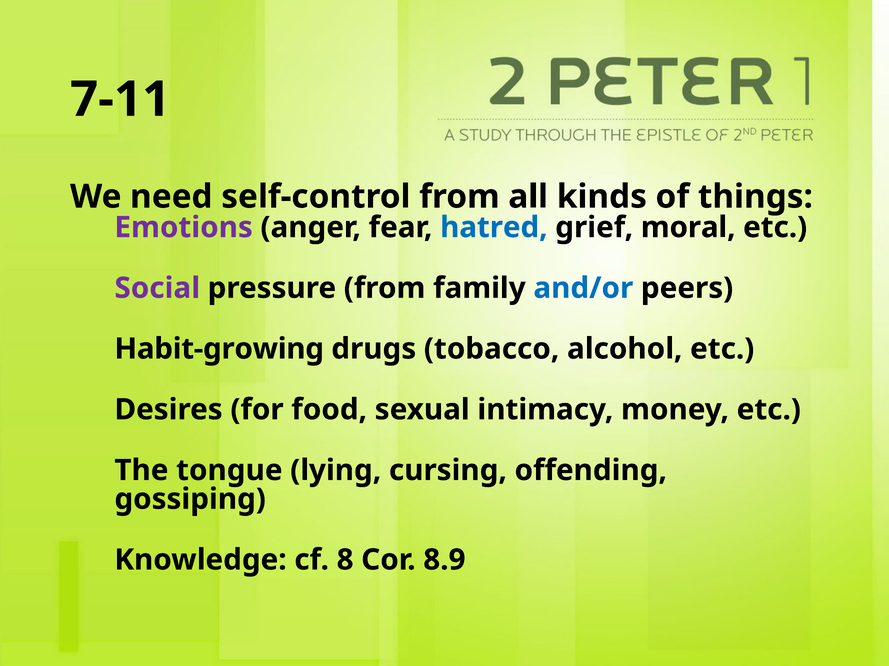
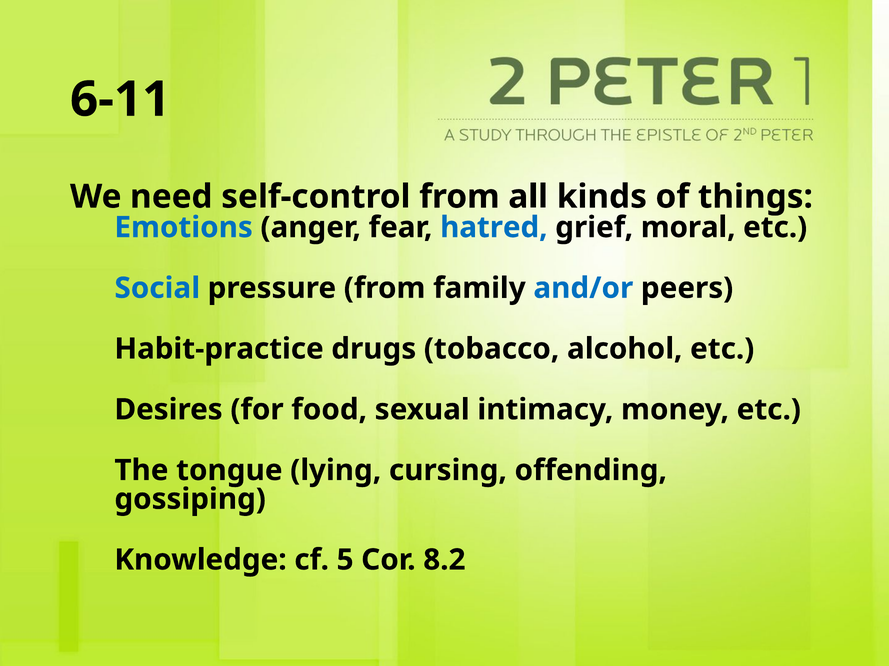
7-11: 7-11 -> 6-11 (120, 100)
Emotions colour: purple -> blue (184, 228)
Social colour: purple -> blue (157, 288)
Habit-growing: Habit-growing -> Habit-practice (219, 349)
8: 8 -> 5 (345, 560)
8.9: 8.9 -> 8.2 (444, 560)
